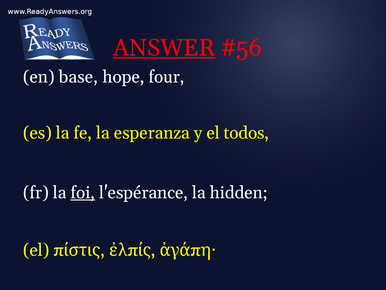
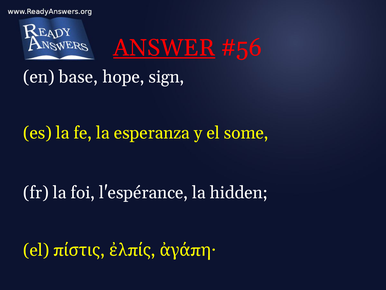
four: four -> sign (166, 77)
todos: todos -> some (246, 133)
foi underline: present -> none (83, 192)
